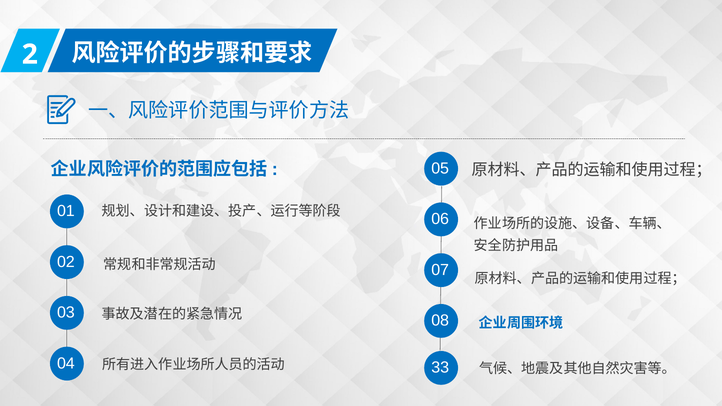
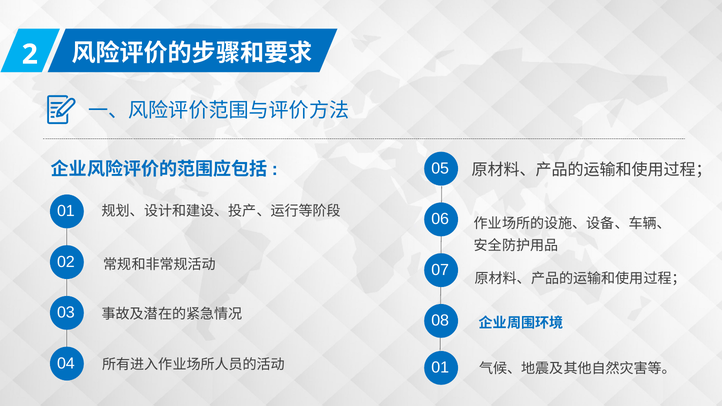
33: 33 -> 01 (440, 368)
